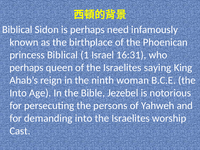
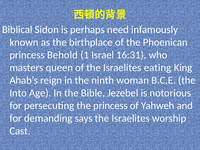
princess Biblical: Biblical -> Behold (62, 55)
perhaps: perhaps -> masters (26, 68)
saying: saying -> eating (158, 68)
the persons: persons -> princess (110, 106)
demanding into: into -> says (84, 118)
